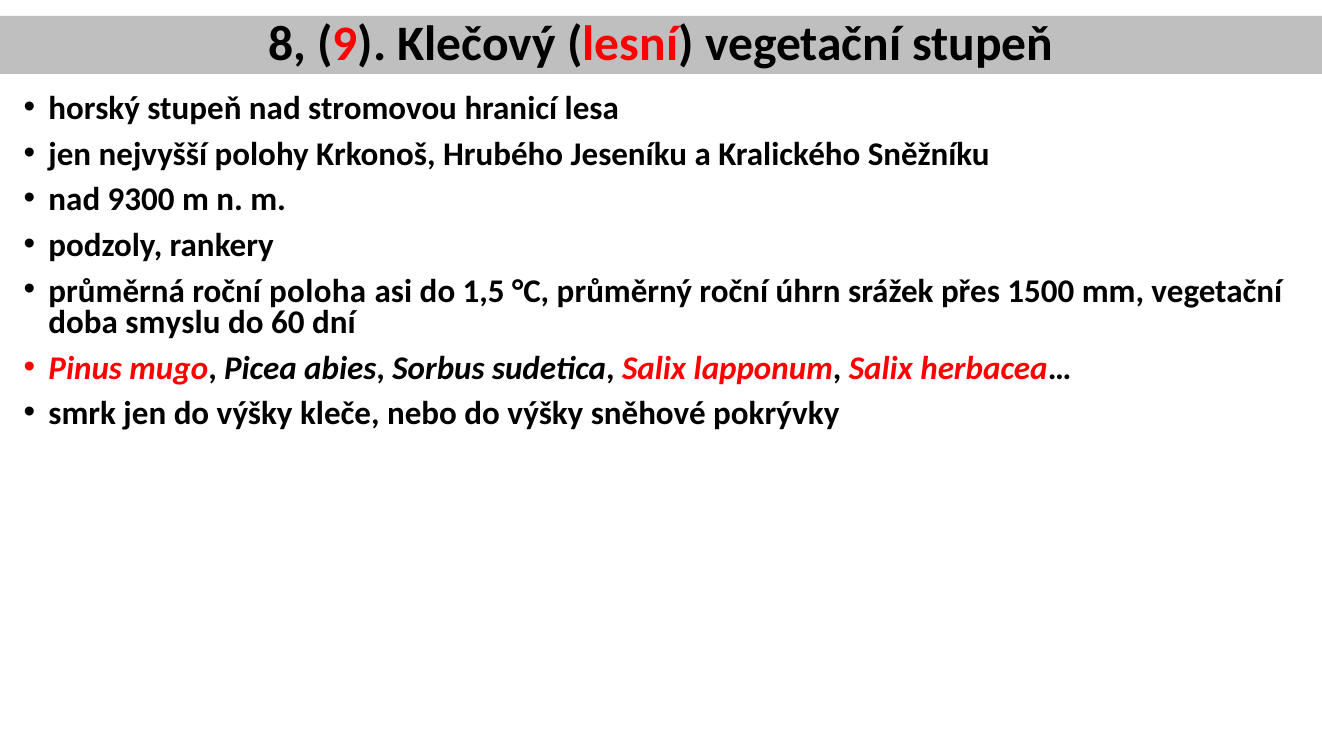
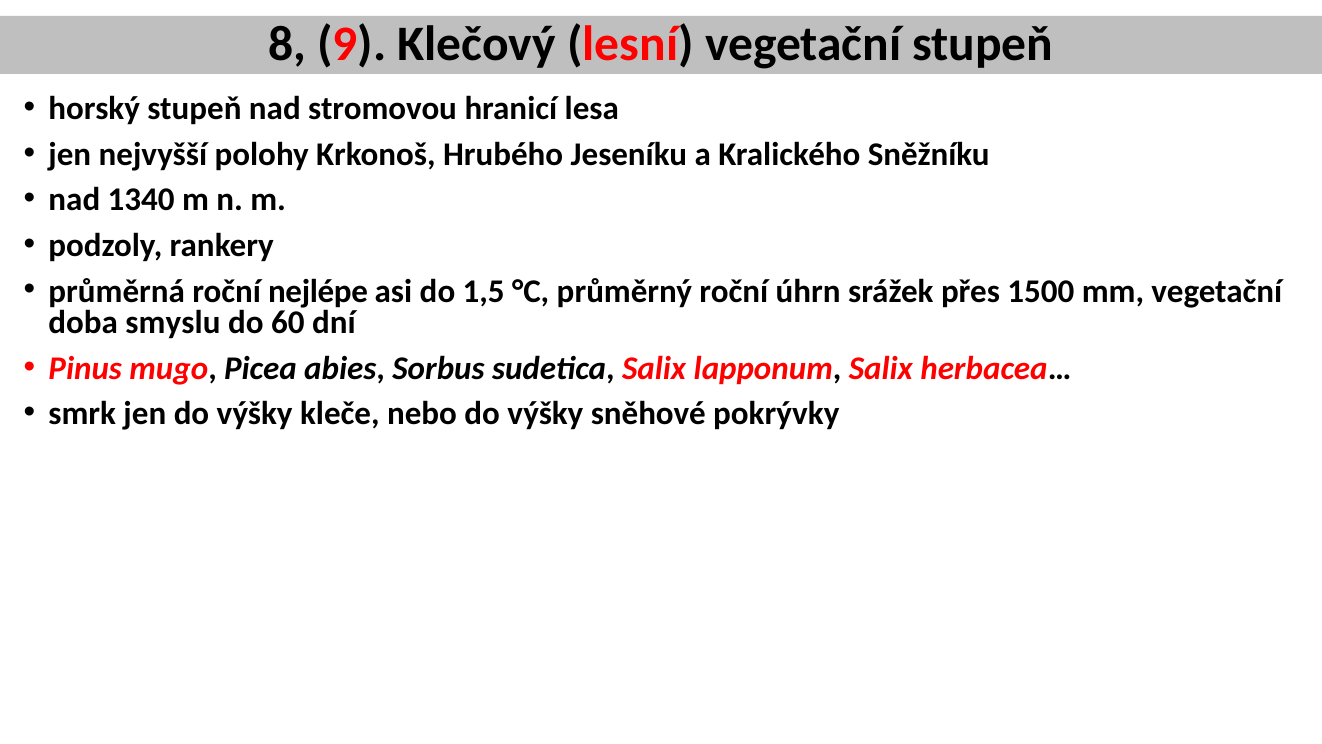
9300: 9300 -> 1340 (141, 200)
poloha: poloha -> nejlépe (318, 291)
